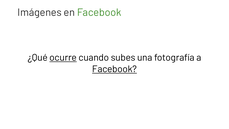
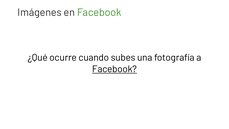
ocurre underline: present -> none (63, 58)
